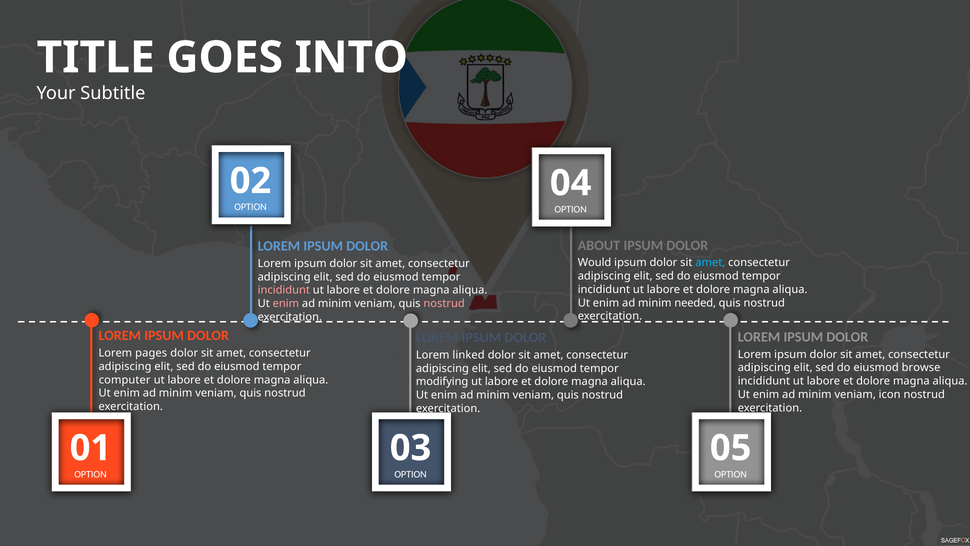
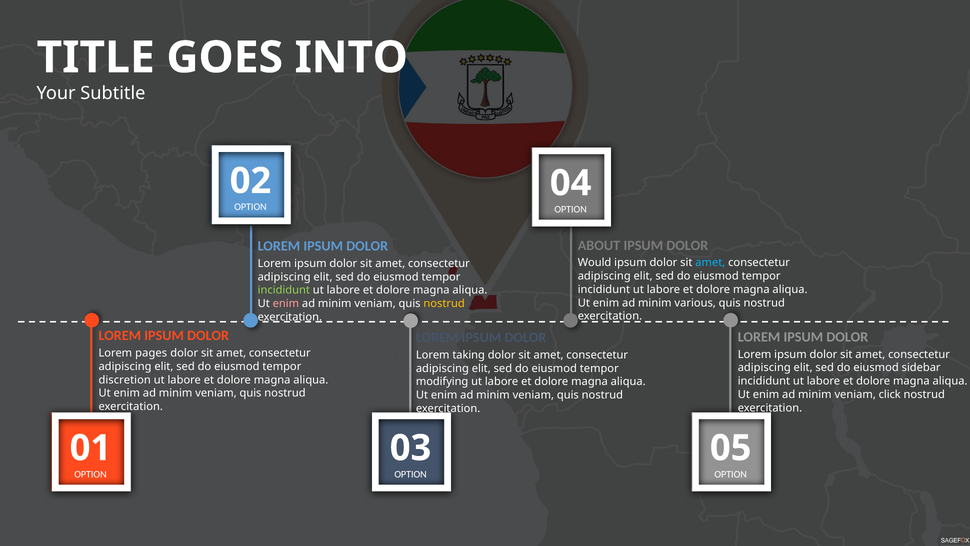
incididunt colour: pink -> light green (284, 290)
needed: needed -> various (695, 303)
nostrud colour: pink -> yellow (444, 303)
linked: linked -> taking (469, 355)
browse: browse -> sidebar (921, 368)
computer: computer -> discretion (125, 380)
icon: icon -> click (890, 394)
